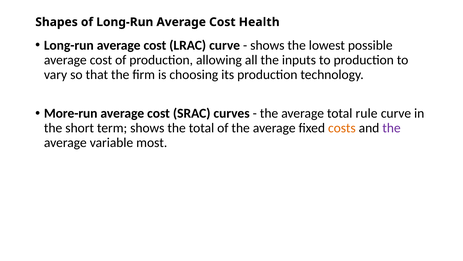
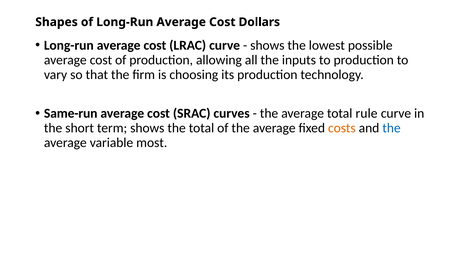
Health: Health -> Dollars (259, 22)
More-run: More-run -> Same-run (71, 113)
the colour: purple -> blue (392, 128)
